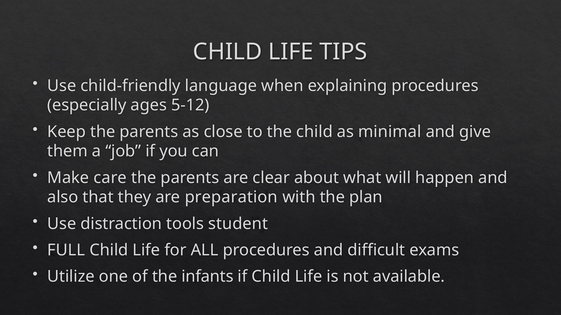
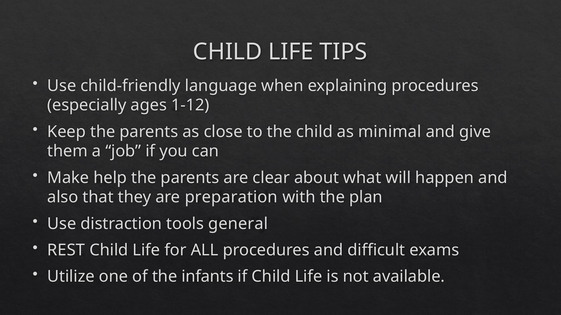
5-12: 5-12 -> 1-12 (190, 105)
care: care -> help (110, 178)
student: student -> general (238, 224)
FULL: FULL -> REST (66, 250)
